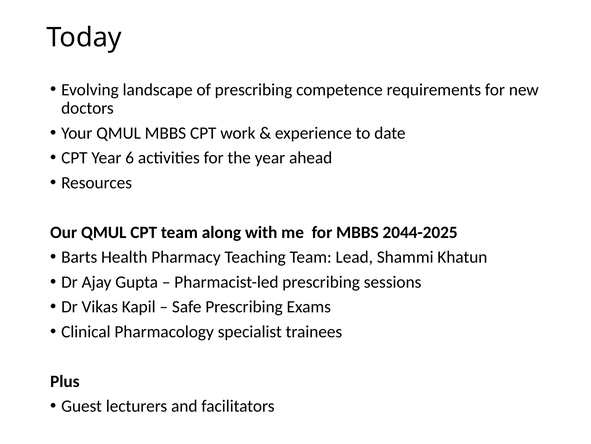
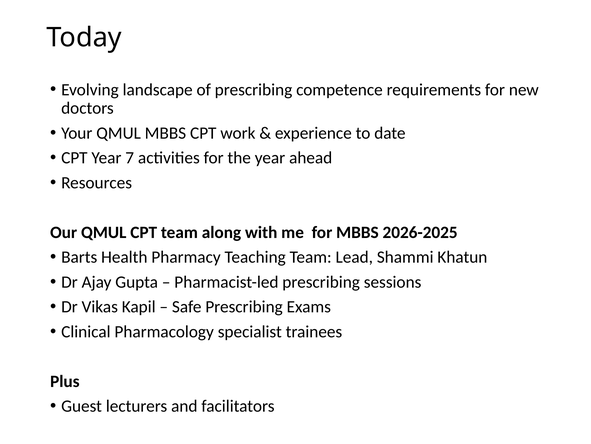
6: 6 -> 7 (130, 158)
2044-2025: 2044-2025 -> 2026-2025 (420, 232)
